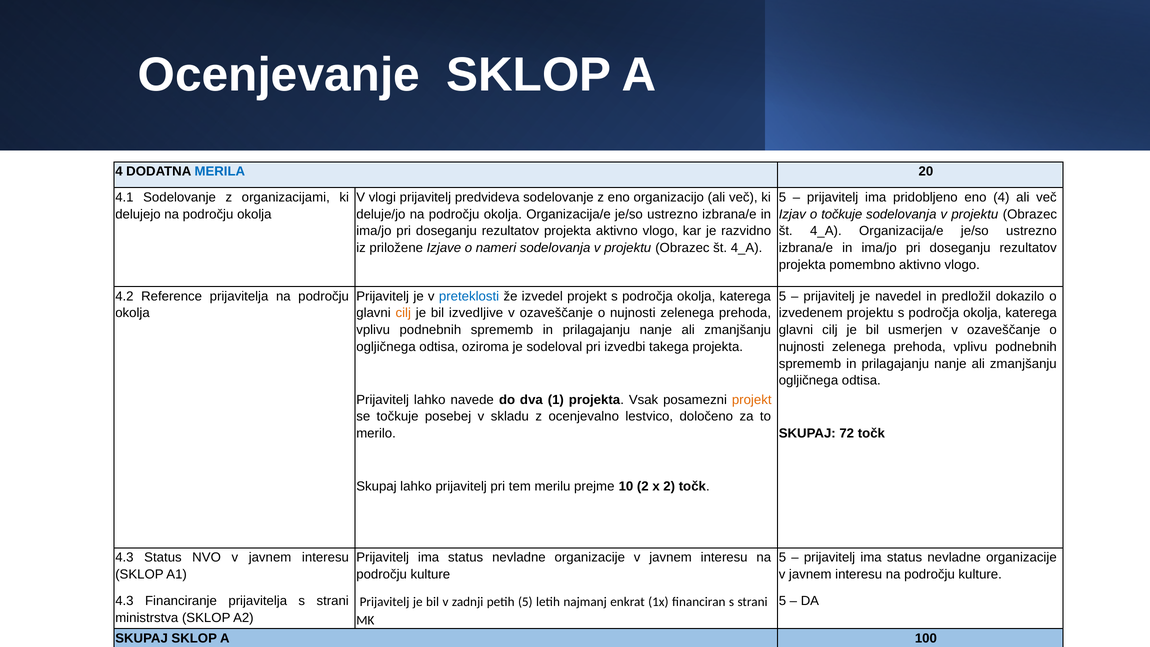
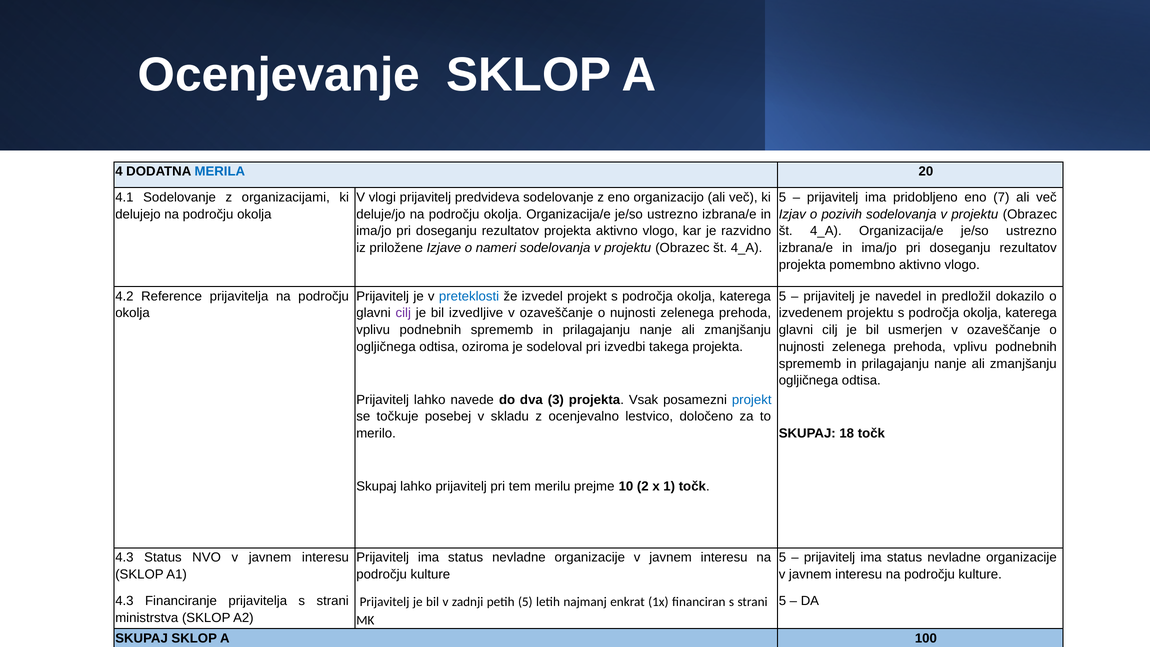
eno 4: 4 -> 7 (1001, 197)
o točkuje: točkuje -> pozivih (842, 214)
cilj colour: orange -> purple (403, 313)
1: 1 -> 3 (556, 400)
projekt colour: orange -> blue (752, 400)
72: 72 -> 18 (847, 433)
x 2: 2 -> 1 (669, 486)
